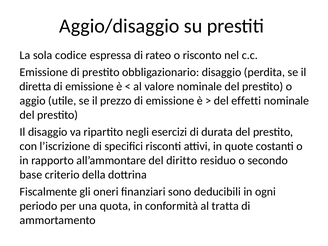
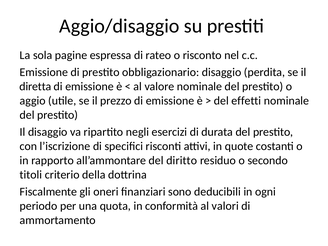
codice: codice -> pagine (71, 55)
base: base -> titoli (31, 175)
tratta: tratta -> valori (225, 206)
